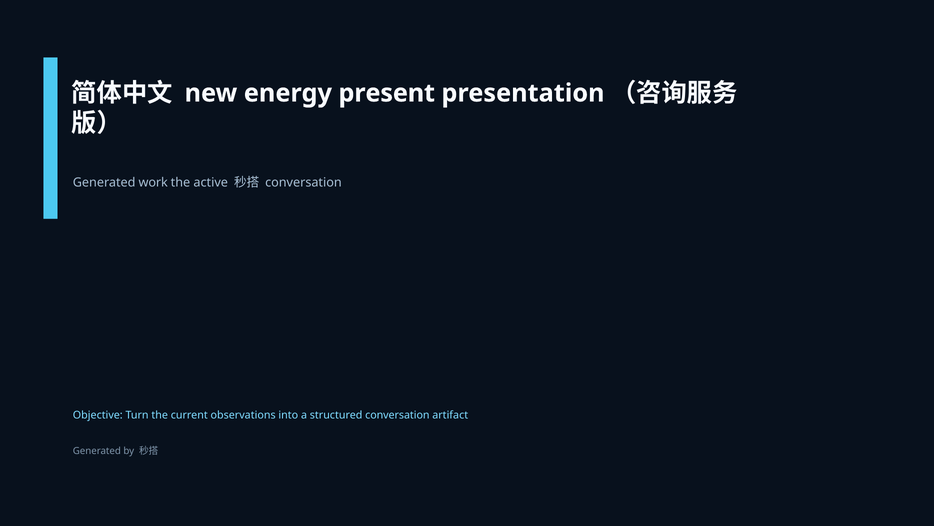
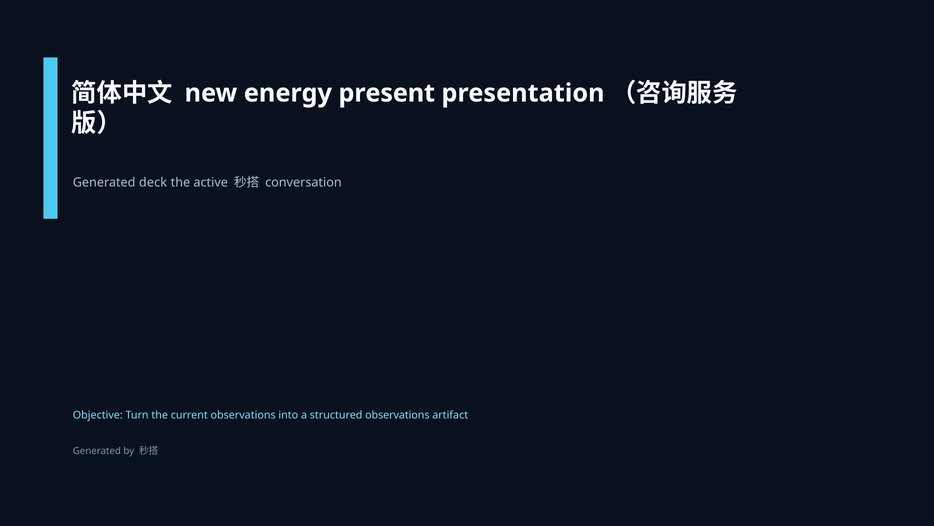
work: work -> deck (153, 182)
structured conversation: conversation -> observations (397, 415)
